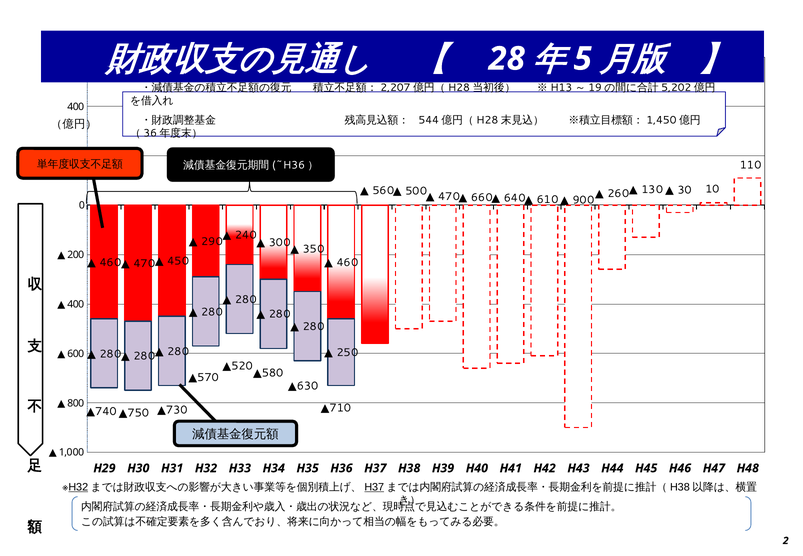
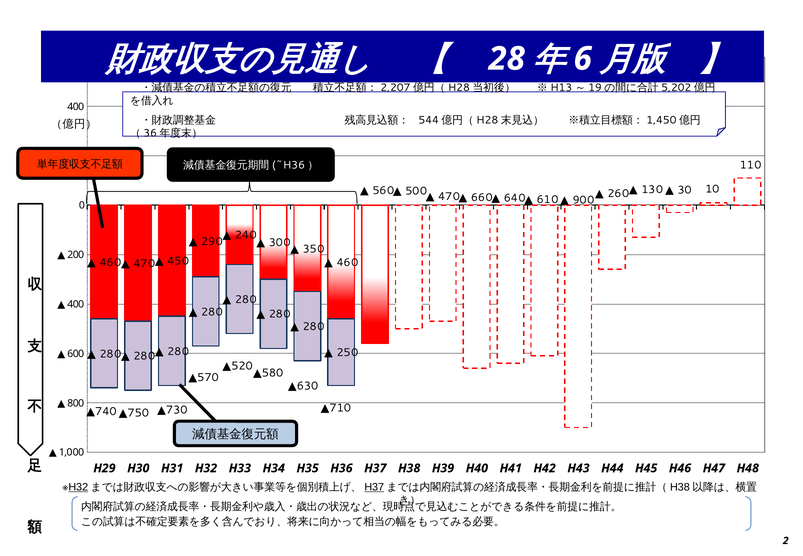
5: 5 -> 6 (583, 59)
